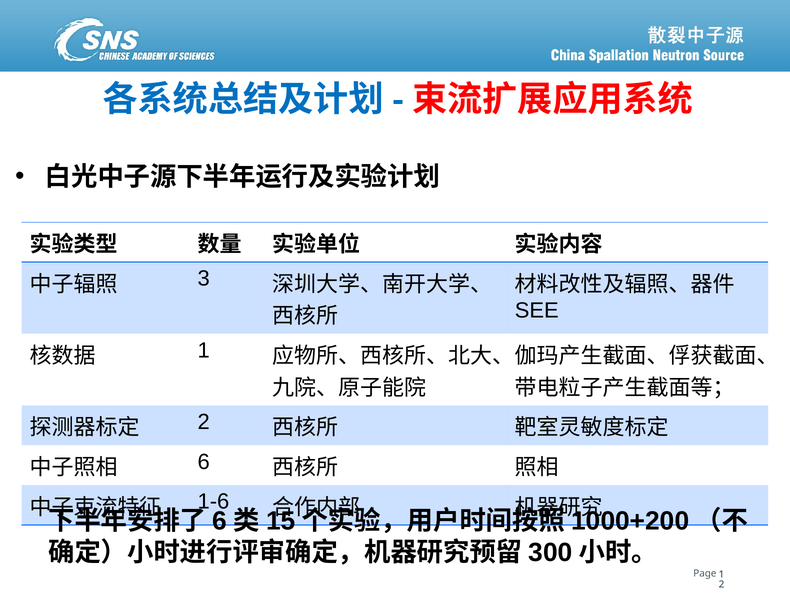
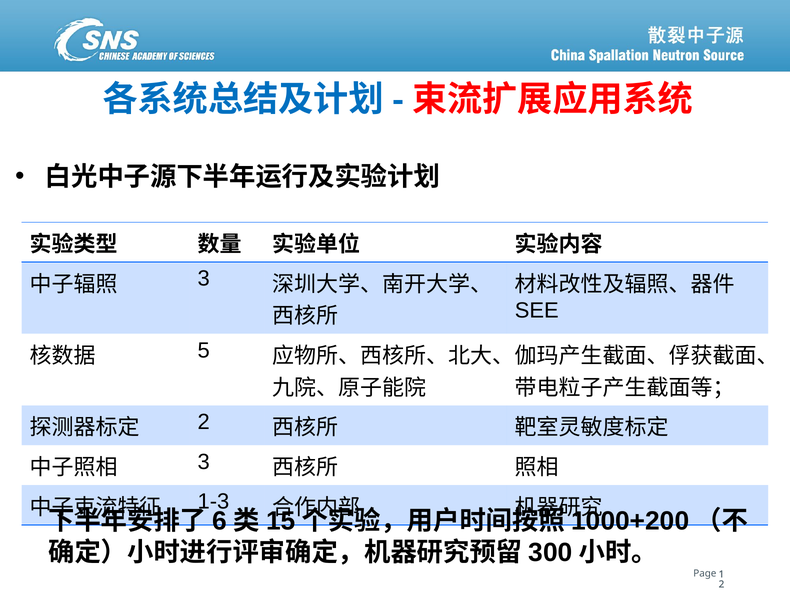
1: 1 -> 5 (204, 350)
6: 6 -> 3 (204, 461)
1-6: 1-6 -> 1-3 (213, 501)
